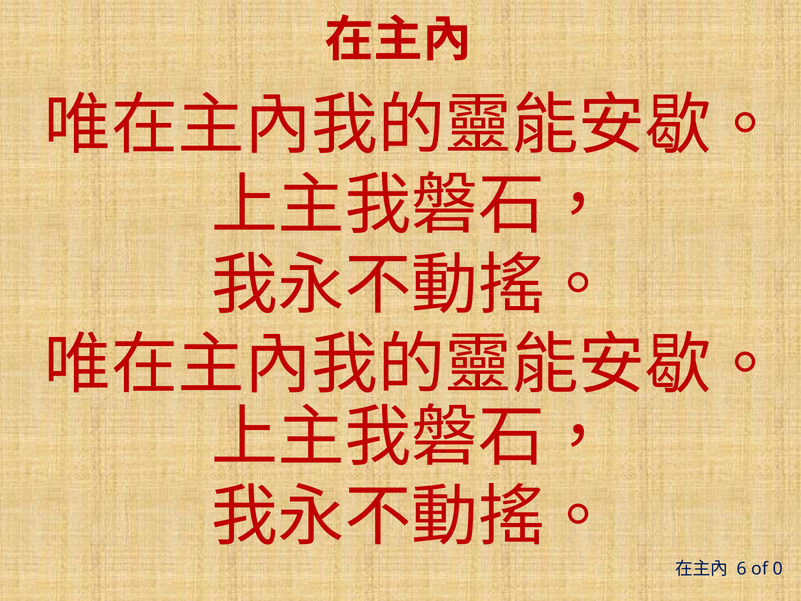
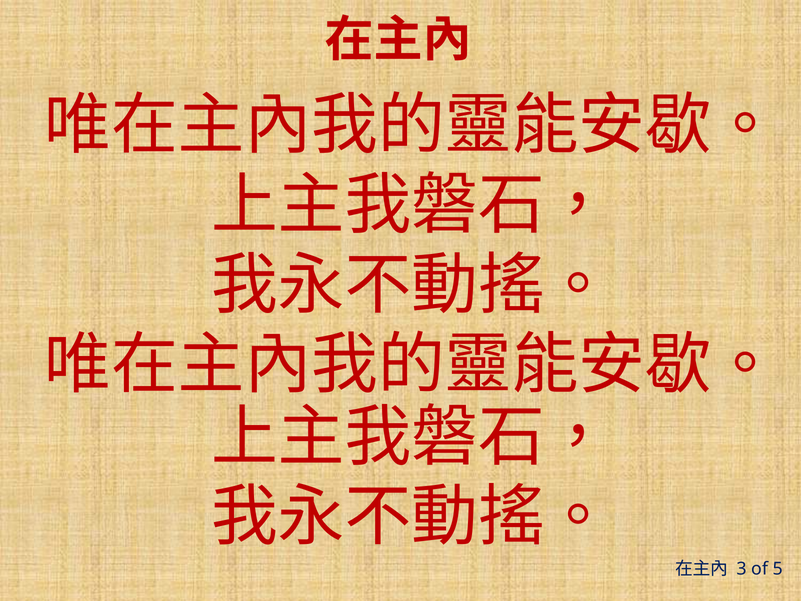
6: 6 -> 3 (742, 569)
0: 0 -> 5 (778, 569)
